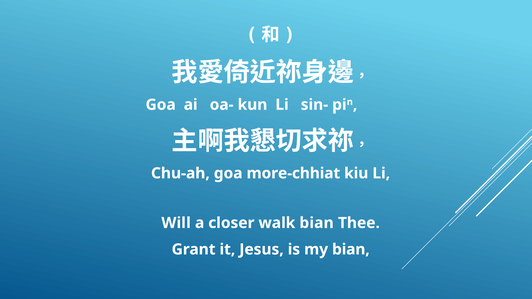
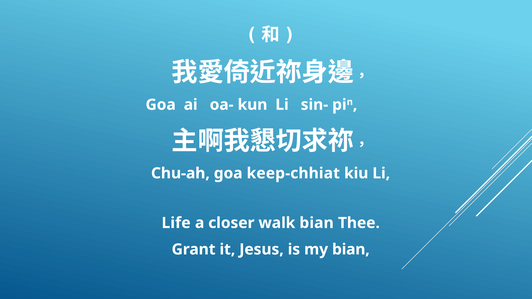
more-chhiat: more-chhiat -> keep-chhiat (293, 173)
Will: Will -> Life (176, 223)
